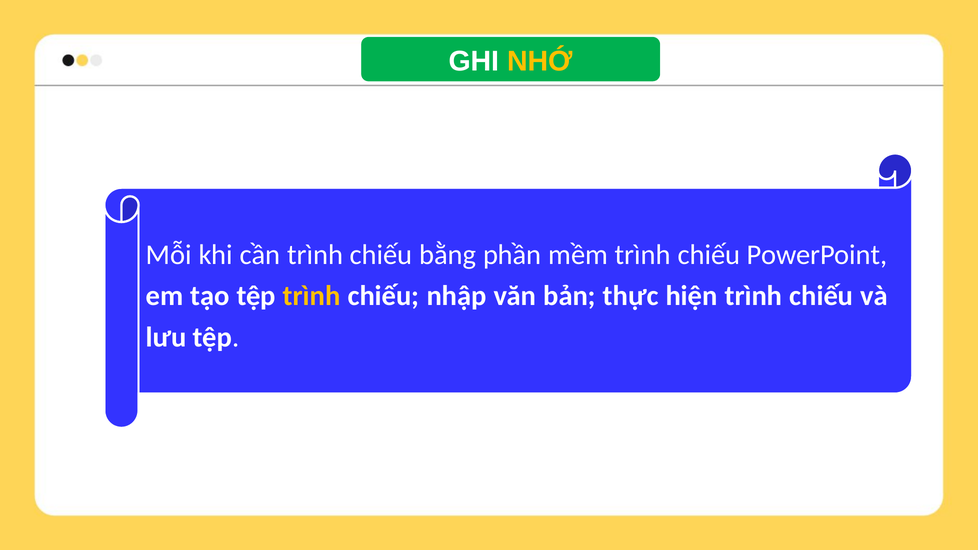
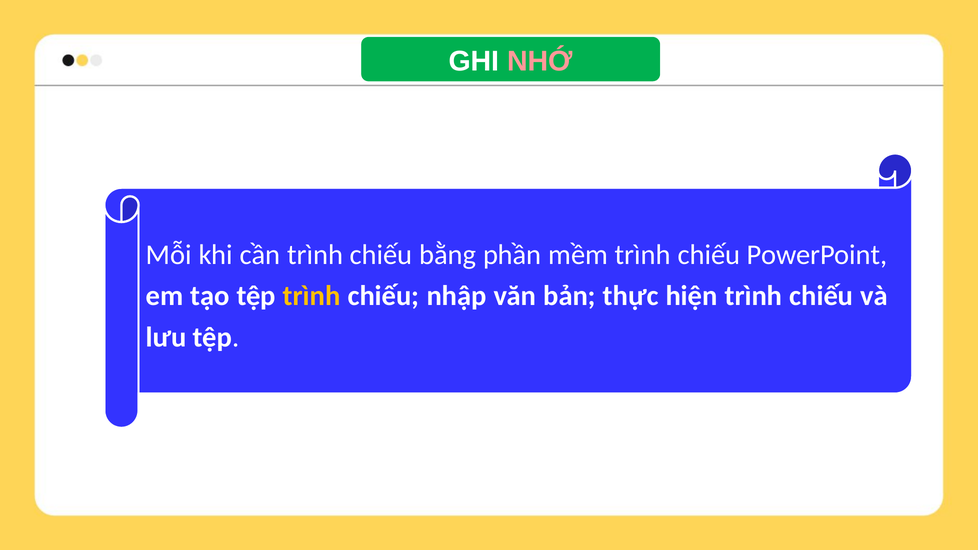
NHỚ colour: yellow -> pink (540, 61)
